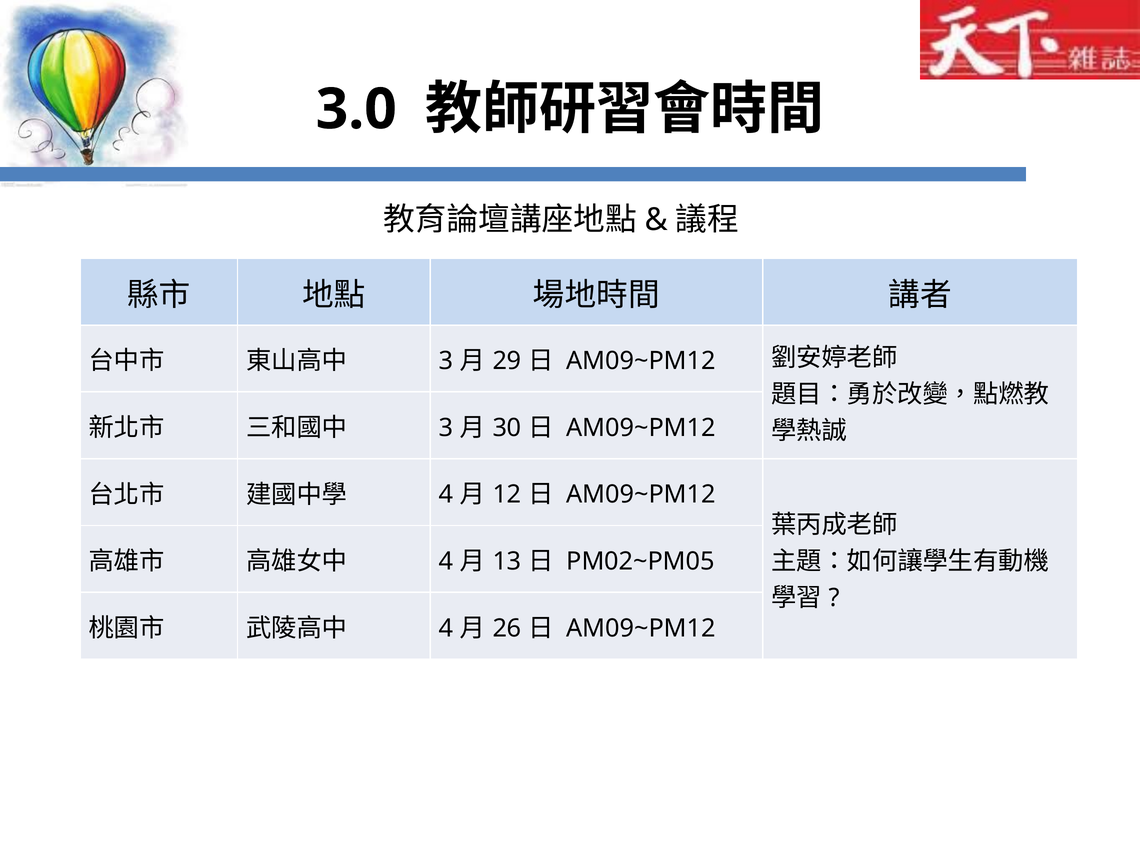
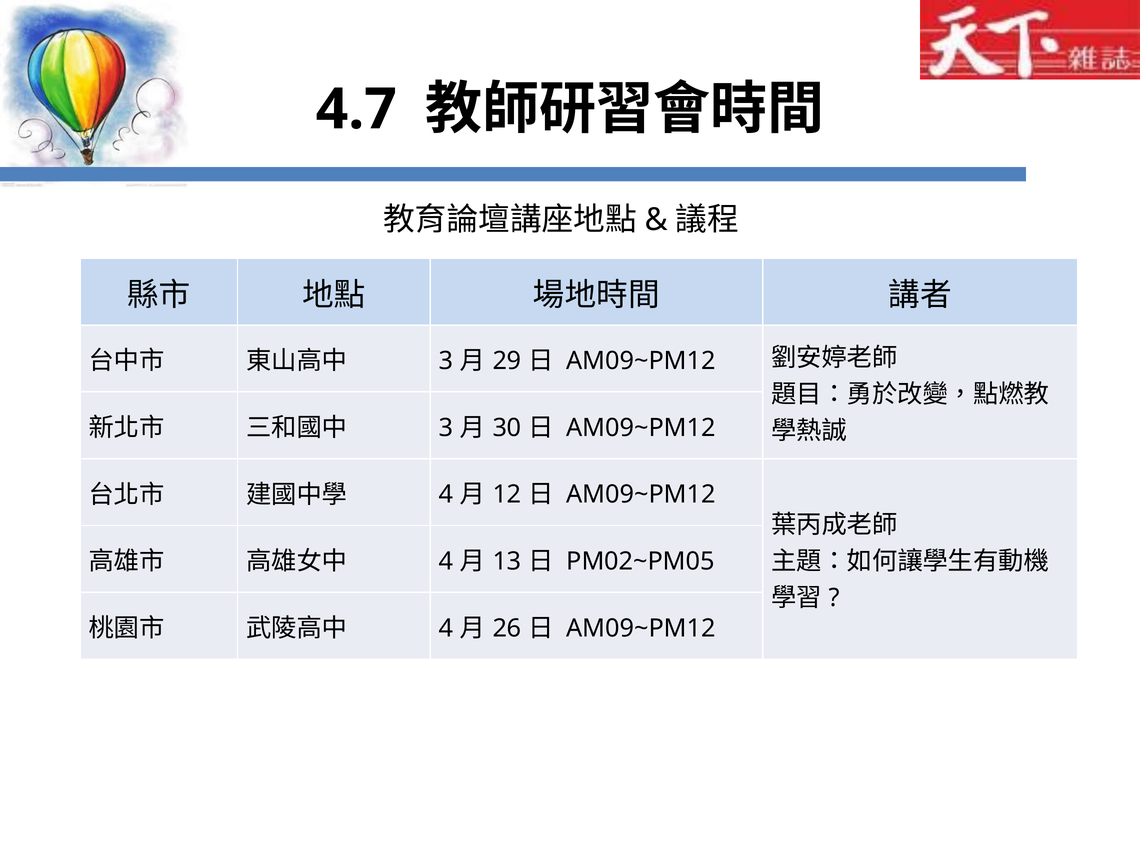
3.0: 3.0 -> 4.7 (356, 109)
